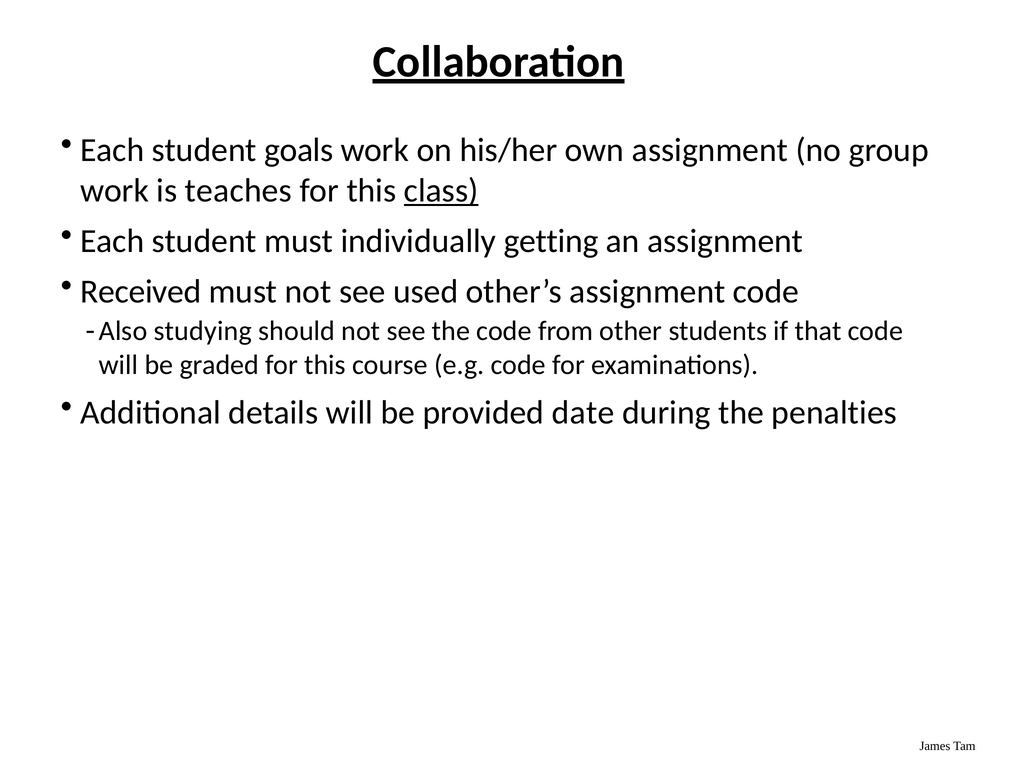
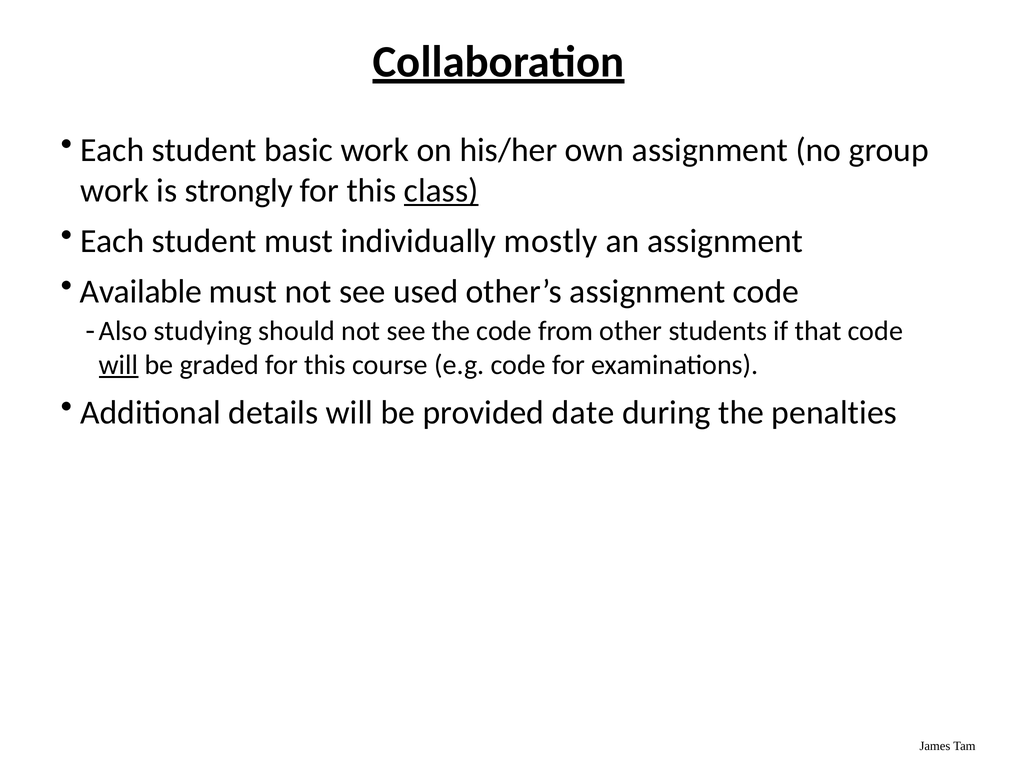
goals: goals -> basic (299, 150)
teaches: teaches -> strongly (239, 190)
getting: getting -> mostly (551, 241)
Received: Received -> Available (141, 291)
will underline: none -> present (119, 365)
